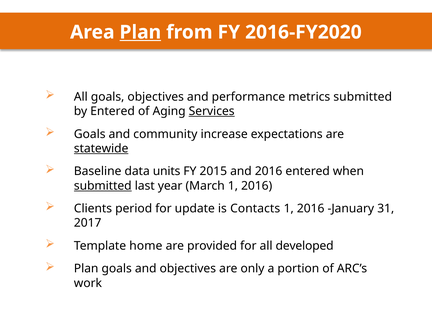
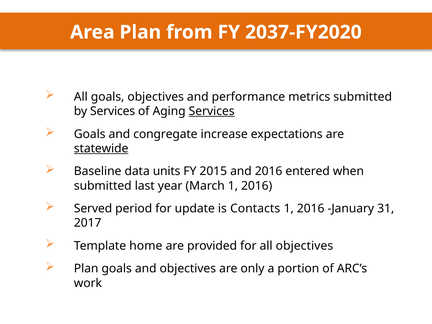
Plan underline: present -> none (140, 32)
2016-FY2020: 2016-FY2020 -> 2037-FY2020 (303, 32)
by Entered: Entered -> Services (113, 111)
community: community -> congregate (165, 134)
submitted underline: present -> none (103, 186)
Clients: Clients -> Served (93, 209)
all developed: developed -> objectives (304, 246)
